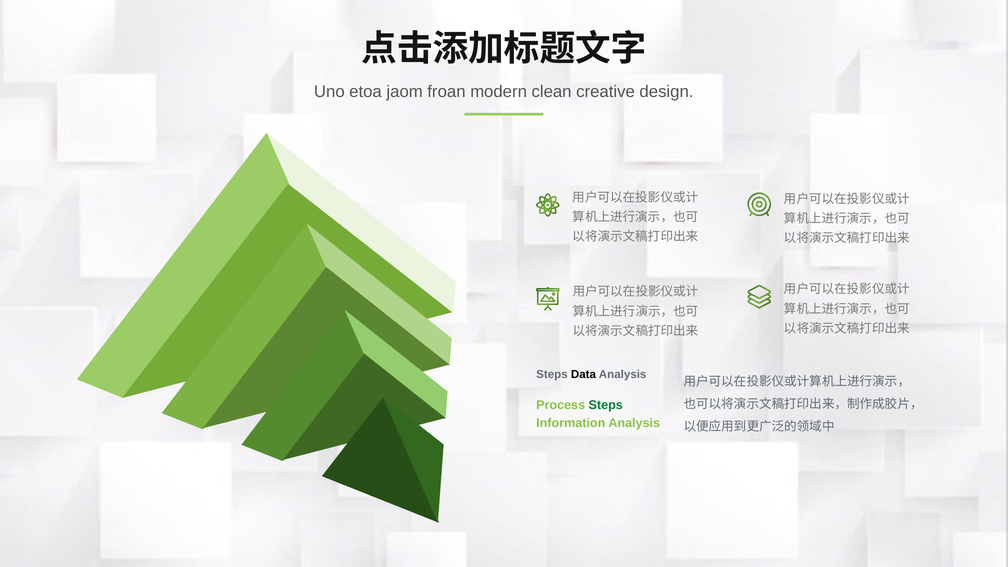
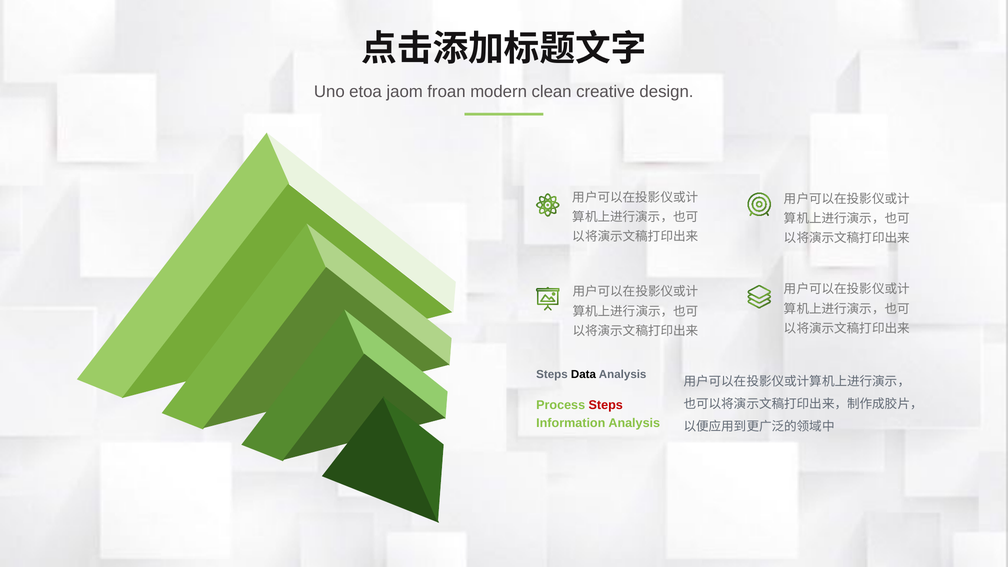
Steps colour: green -> red (606, 405)
